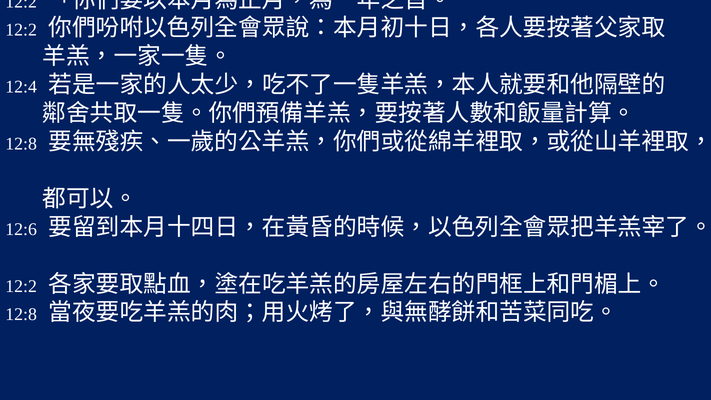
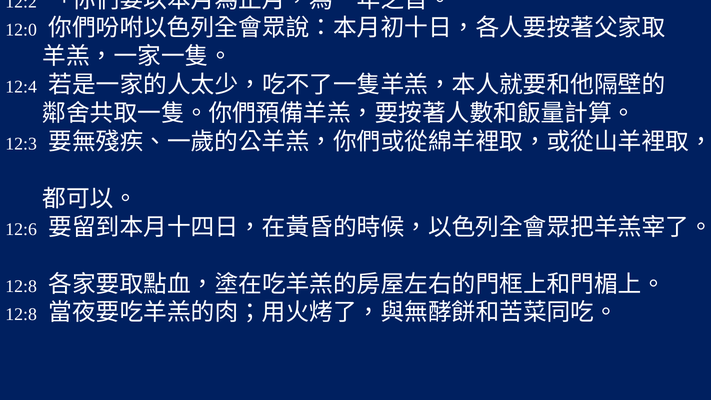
12:2: 12:2 -> 12:0 (21, 30)
12:8: 12:8 -> 12:3 (21, 144)
12:2: 12:2 -> 12:8 (21, 286)
